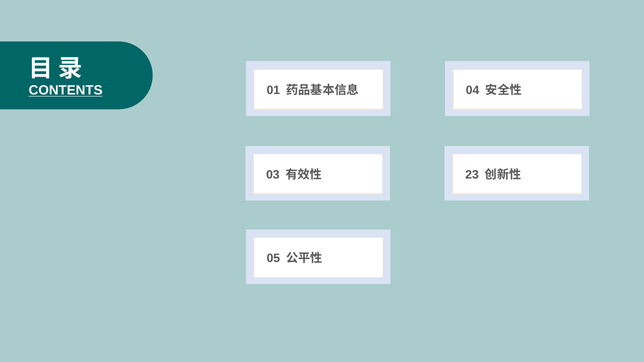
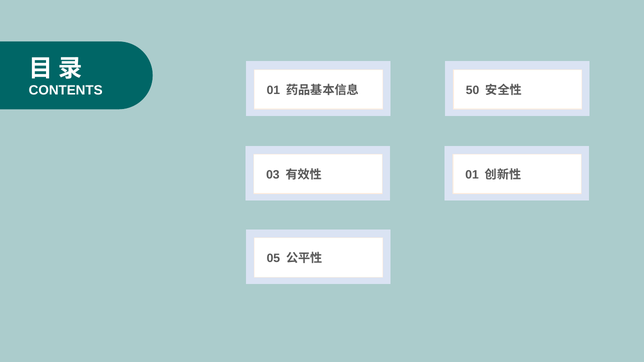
CONTENTS underline: present -> none (66, 91)
04: 04 -> 50 (473, 90)
23: 23 -> 01 (472, 175)
